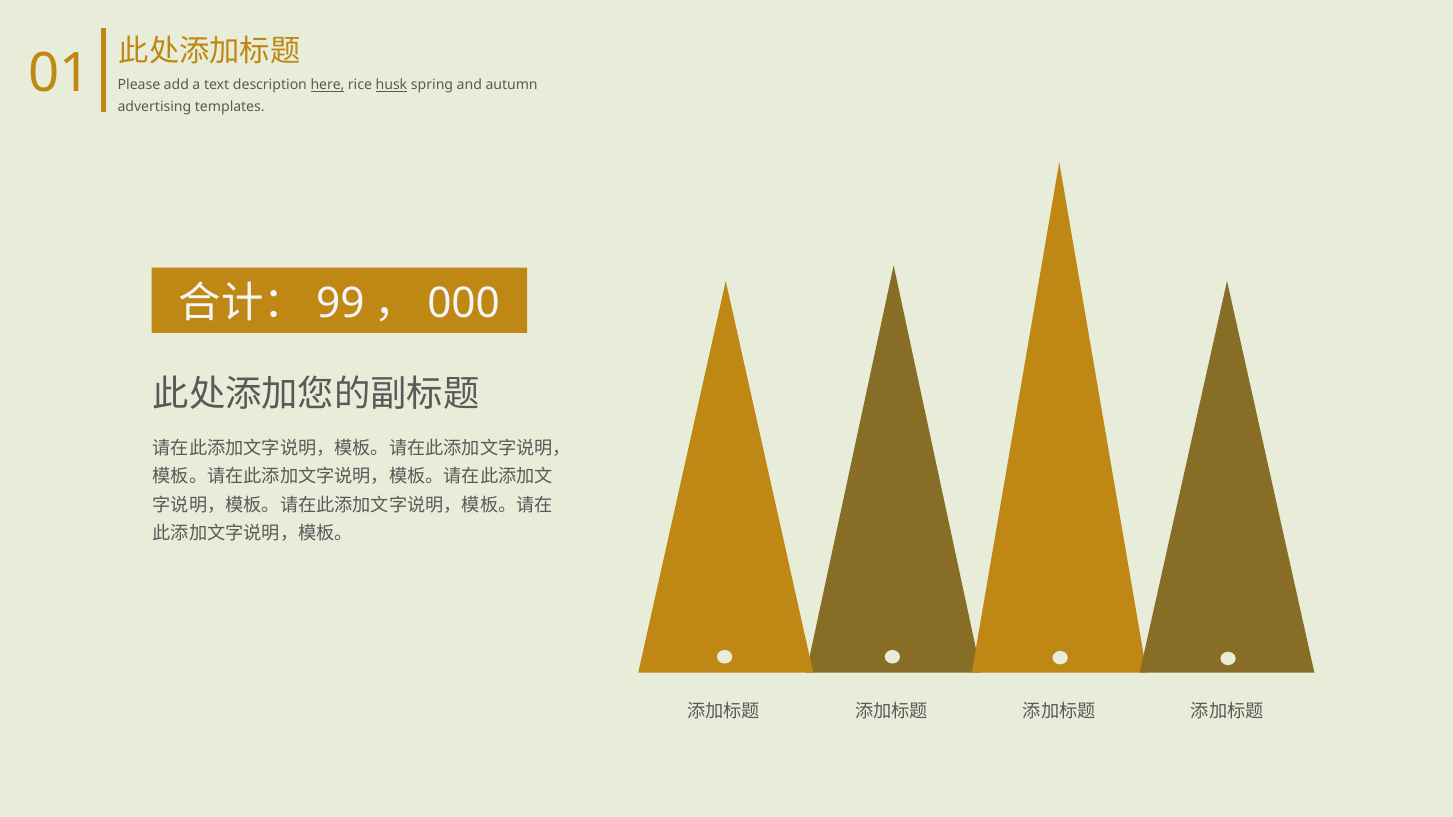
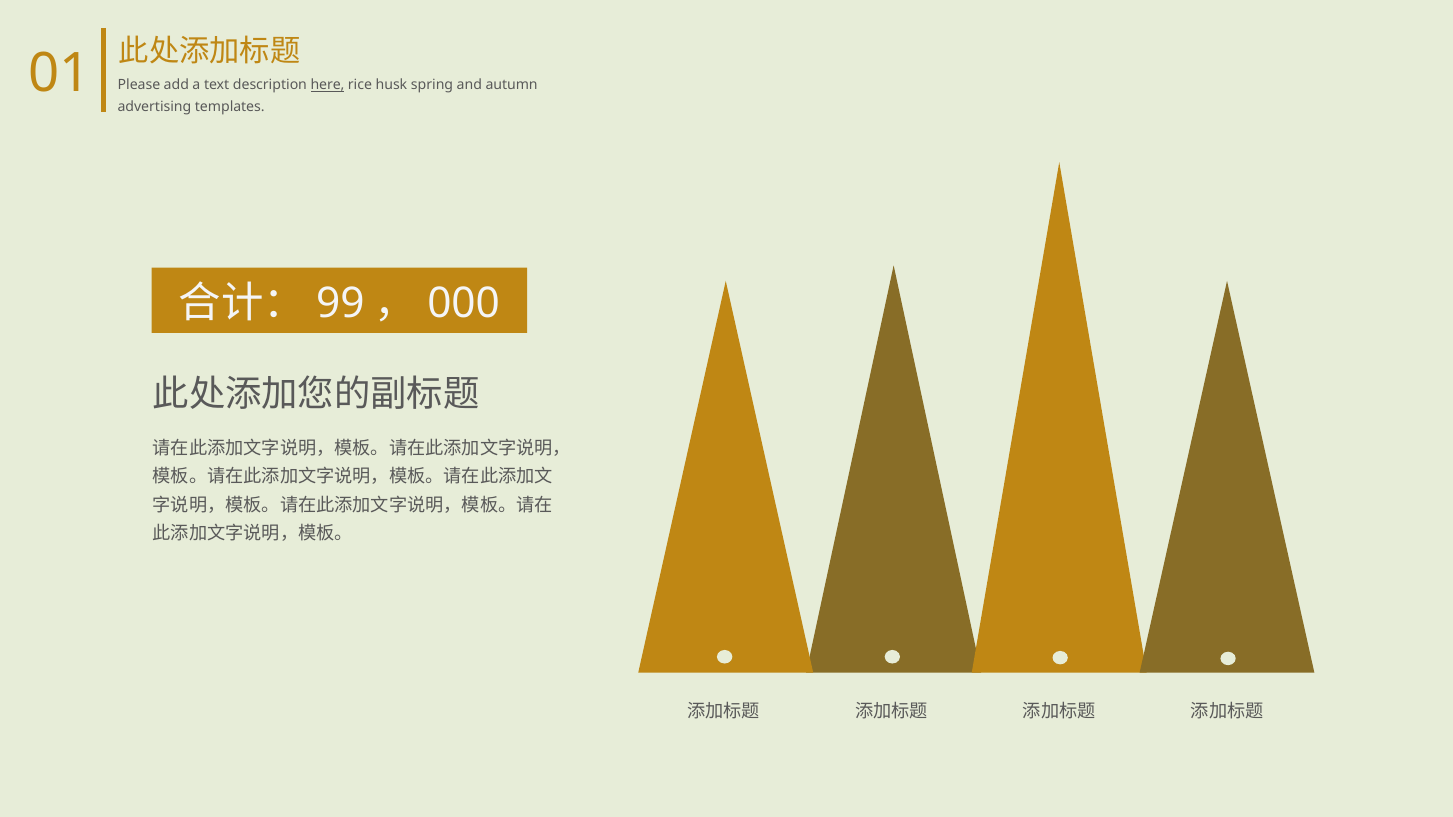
husk underline: present -> none (392, 85)
